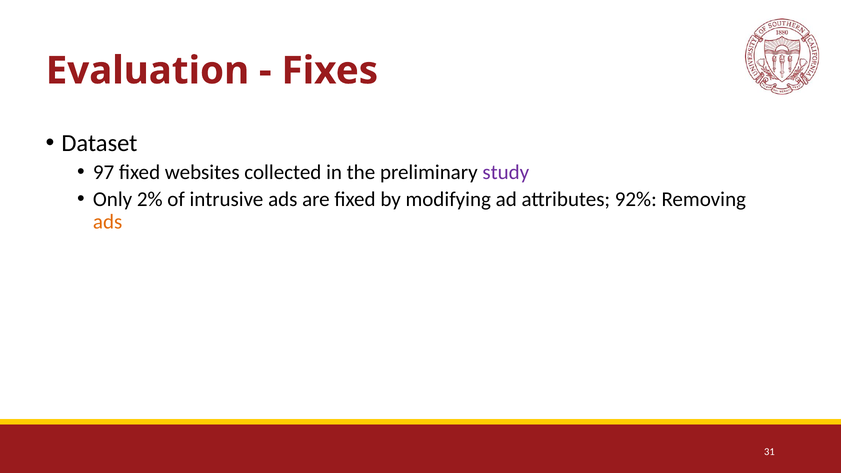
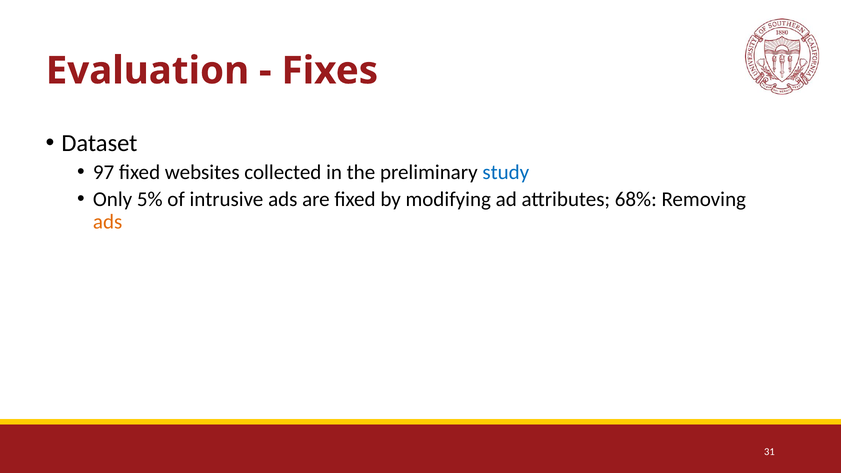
study colour: purple -> blue (506, 172)
2%: 2% -> 5% (150, 199)
92%: 92% -> 68% (636, 199)
